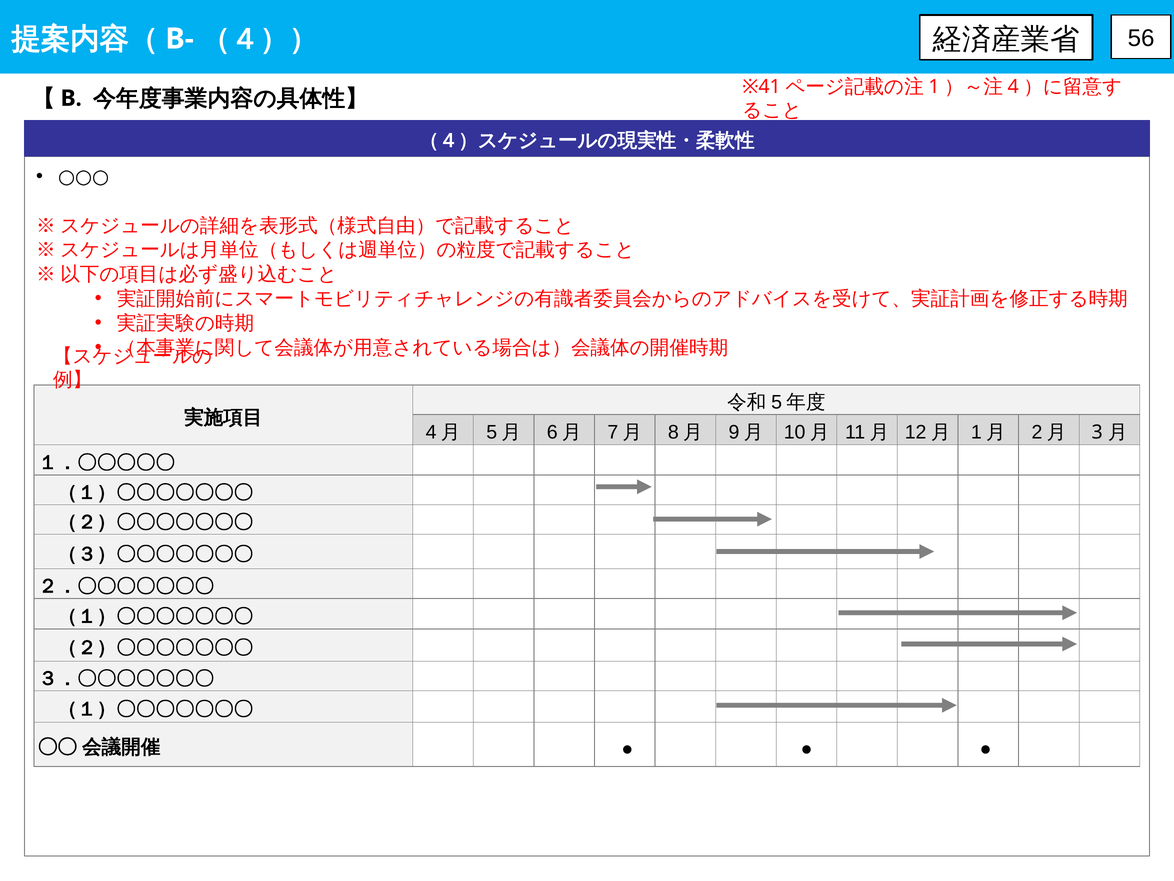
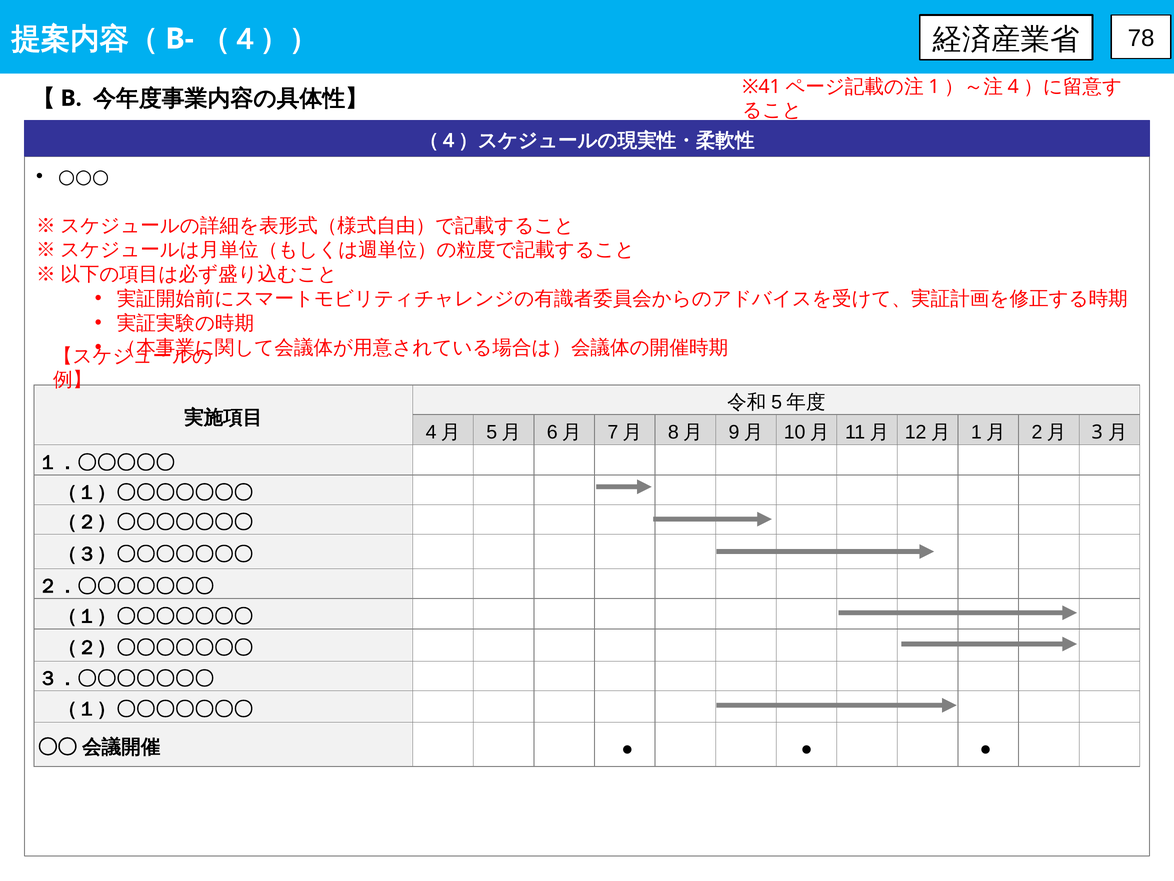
56: 56 -> 78 (1141, 38)
